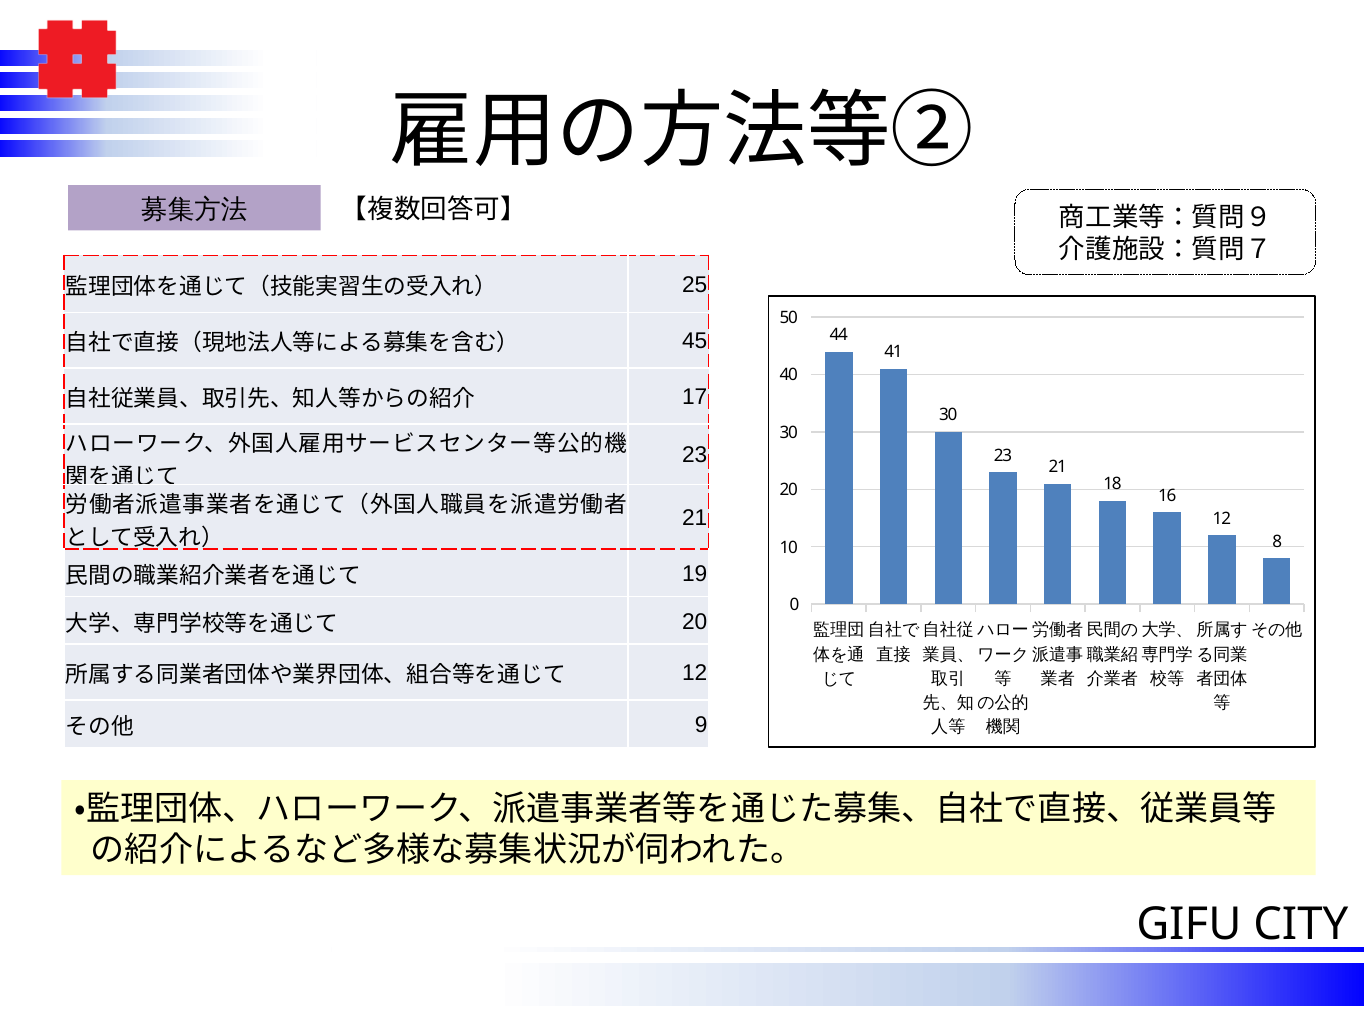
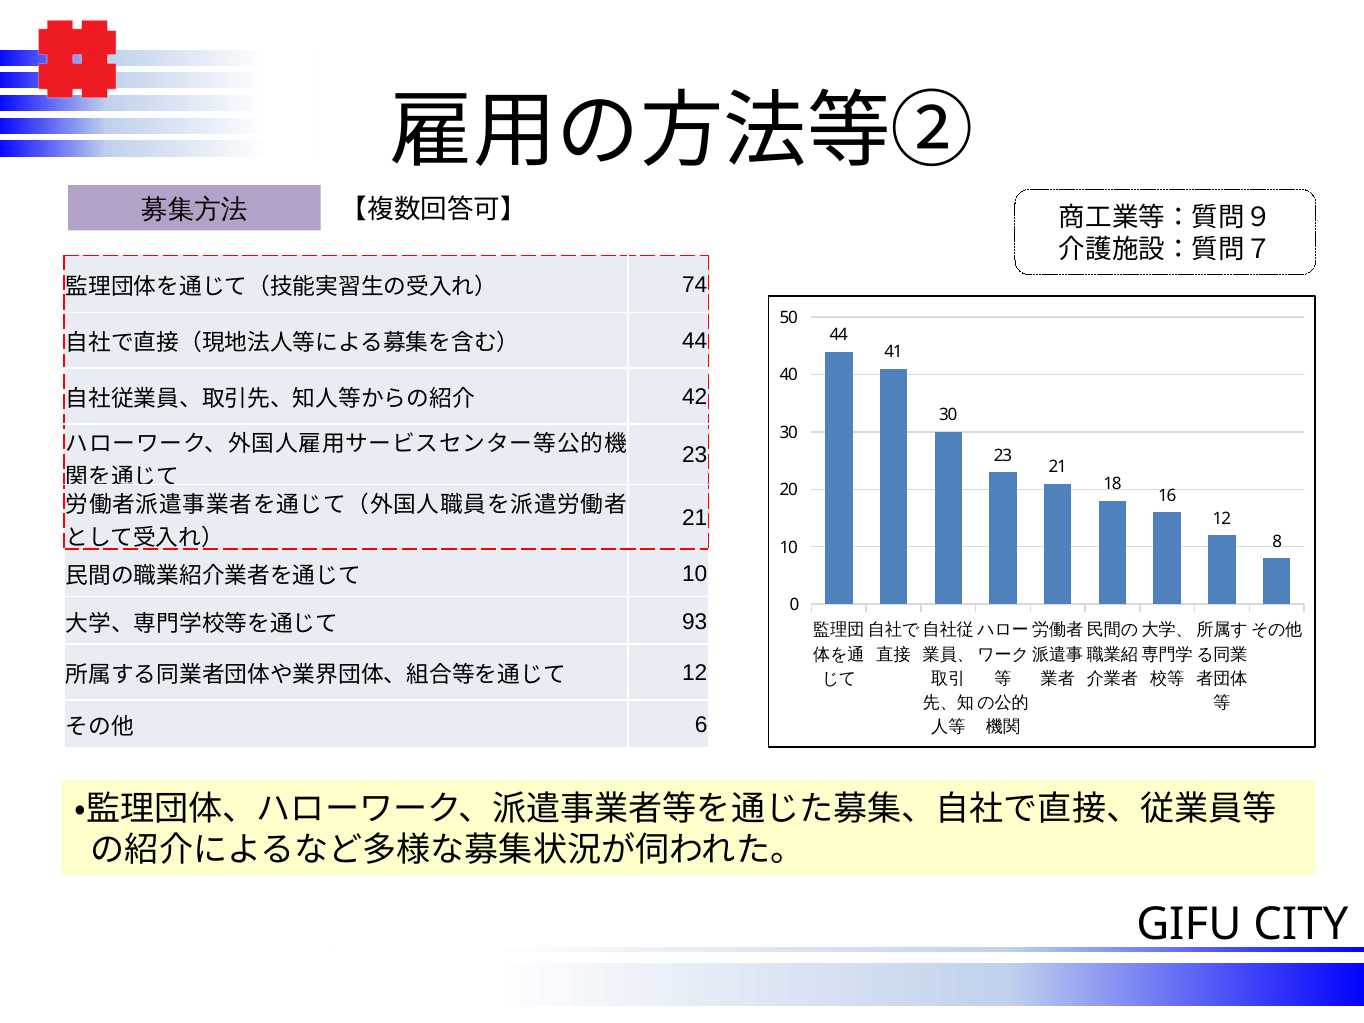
25: 25 -> 74 (695, 285)
45: 45 -> 44 (695, 341)
17: 17 -> 42 (695, 397)
19: 19 -> 10 (695, 574)
20: 20 -> 93 (695, 622)
9: 9 -> 6 (701, 725)
